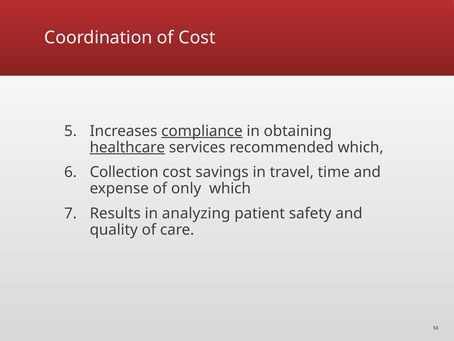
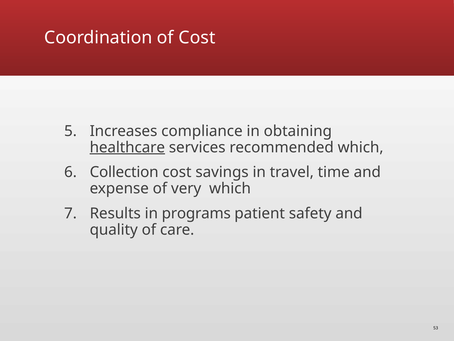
compliance underline: present -> none (202, 131)
only: only -> very (186, 188)
analyzing: analyzing -> programs (196, 213)
